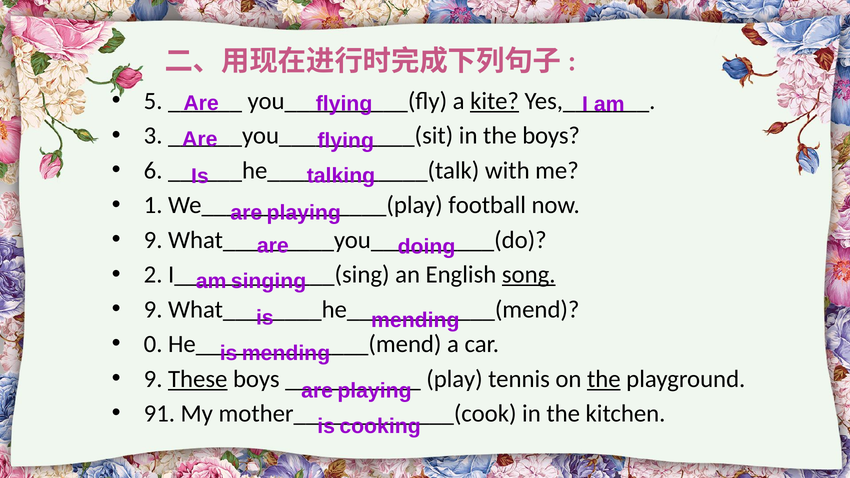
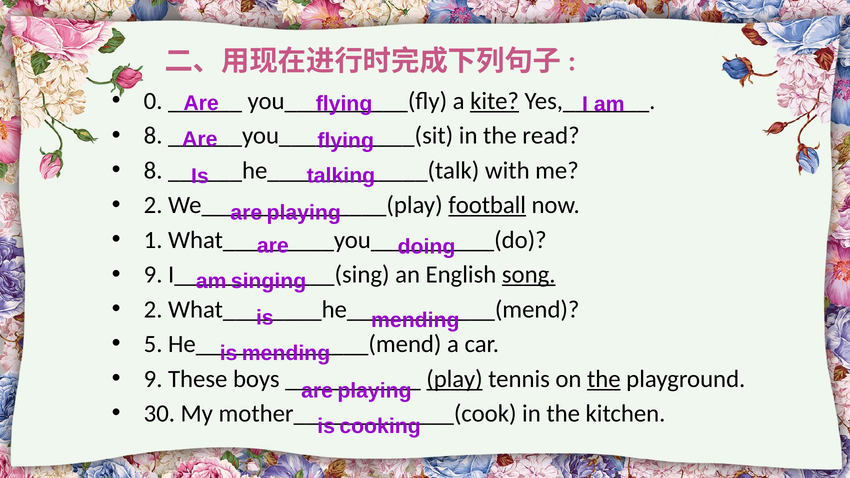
5: 5 -> 0 (153, 101)
3: 3 -> 8 (153, 136)
the boys: boys -> read (551, 136)
6: 6 -> 8 (153, 171)
1: 1 -> 2 (153, 205)
football underline: none -> present (487, 205)
9: 9 -> 1 (153, 240)
2: 2 -> 9 (153, 275)
9: 9 -> 2 (153, 310)
0: 0 -> 5 (153, 344)
These underline: present -> none (198, 379)
play underline: none -> present (455, 379)
91: 91 -> 30 (159, 414)
